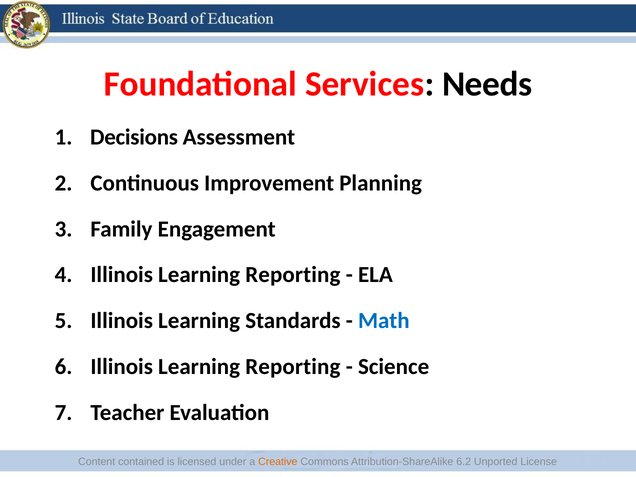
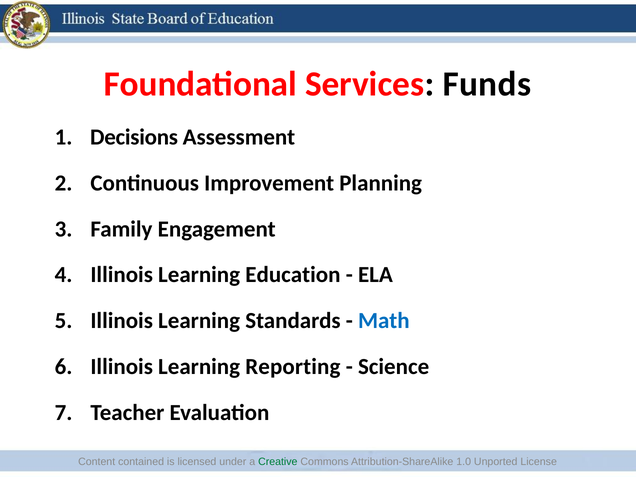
Needs: Needs -> Funds (487, 84)
Reporting: Reporting -> Education (293, 275)
Creative colour: orange -> green (278, 462)
6.2: 6.2 -> 1.0 (464, 462)
